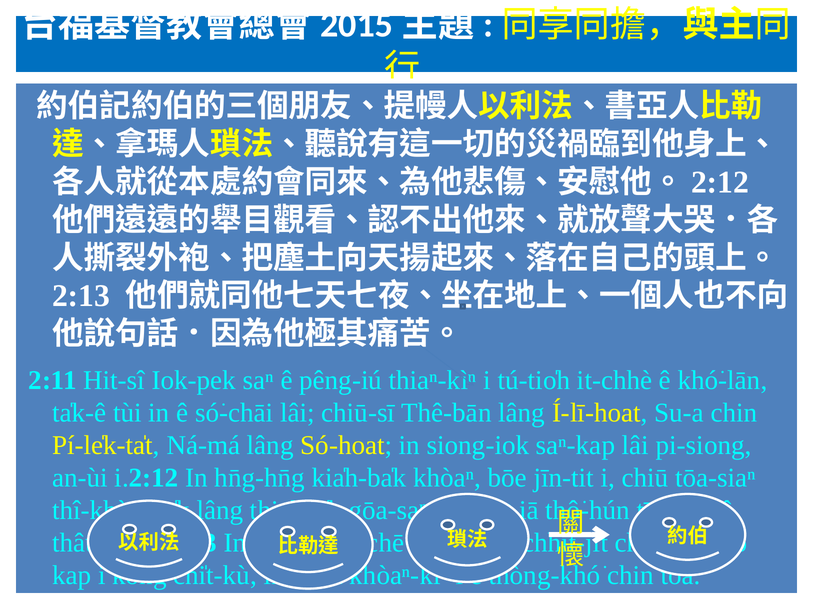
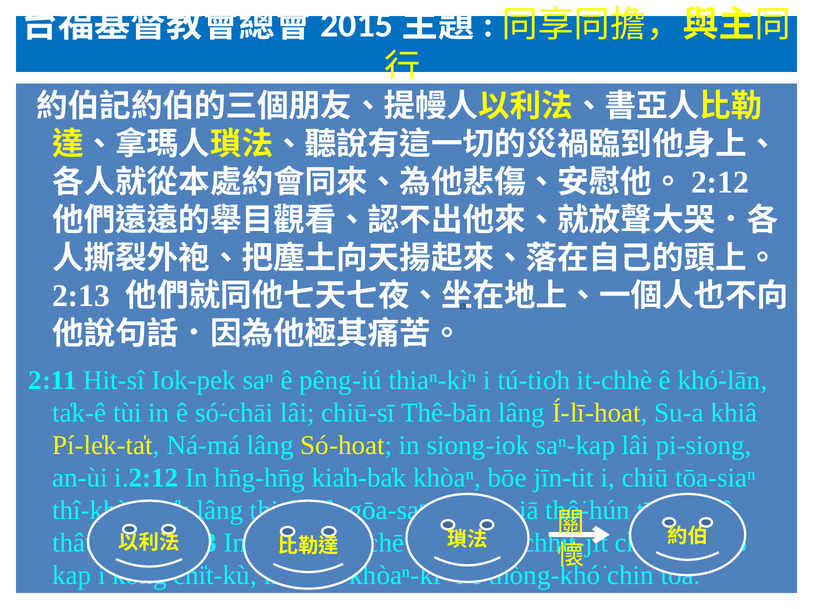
Su-a chin: chin -> khiâ (734, 413)
